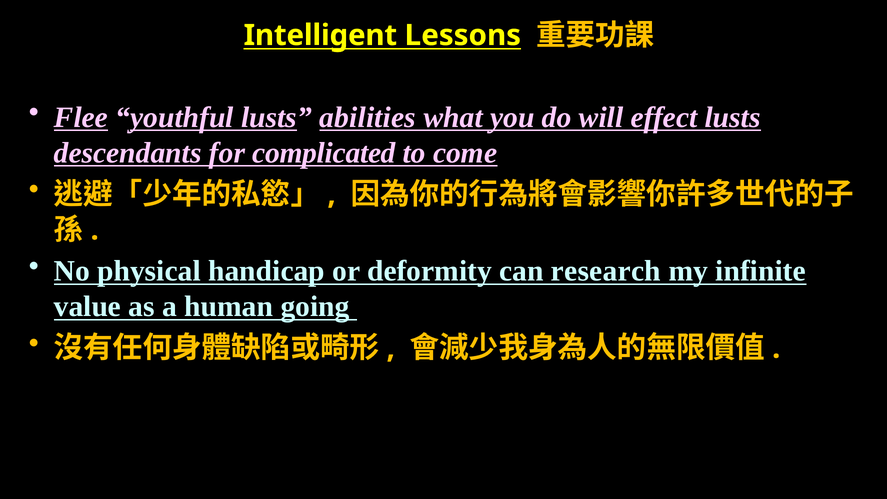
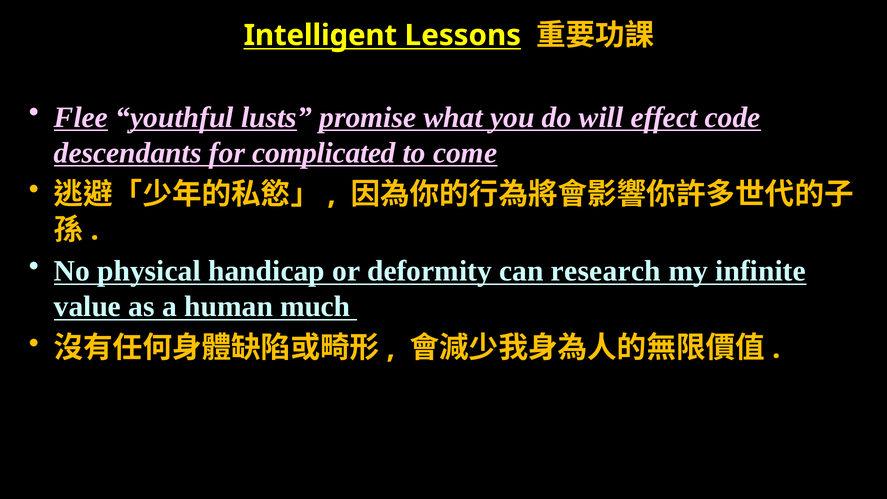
abilities: abilities -> promise (368, 117)
effect lusts: lusts -> code (733, 117)
going: going -> much (315, 307)
